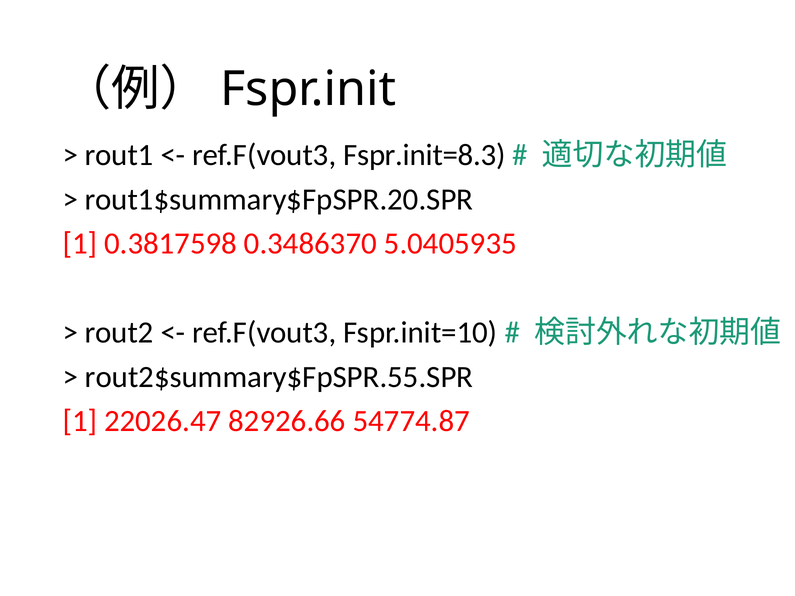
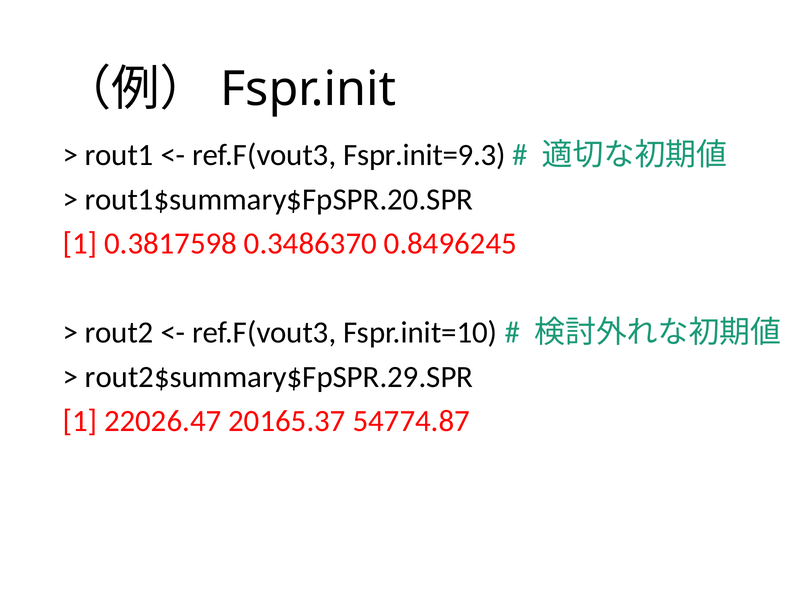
Fspr.init=8.3: Fspr.init=8.3 -> Fspr.init=9.3 (424, 155)
5.0405935: 5.0405935 -> 0.8496245 (450, 244)
rout2$summary$FpSPR.55.SPR: rout2$summary$FpSPR.55.SPR -> rout2$summary$FpSPR.29.SPR (279, 377)
82926.66: 82926.66 -> 20165.37 (287, 421)
